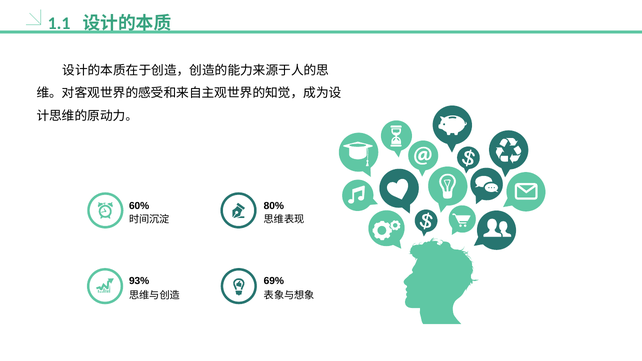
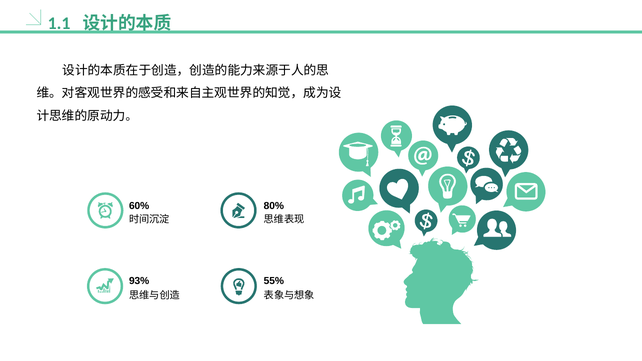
69%: 69% -> 55% (274, 281)
